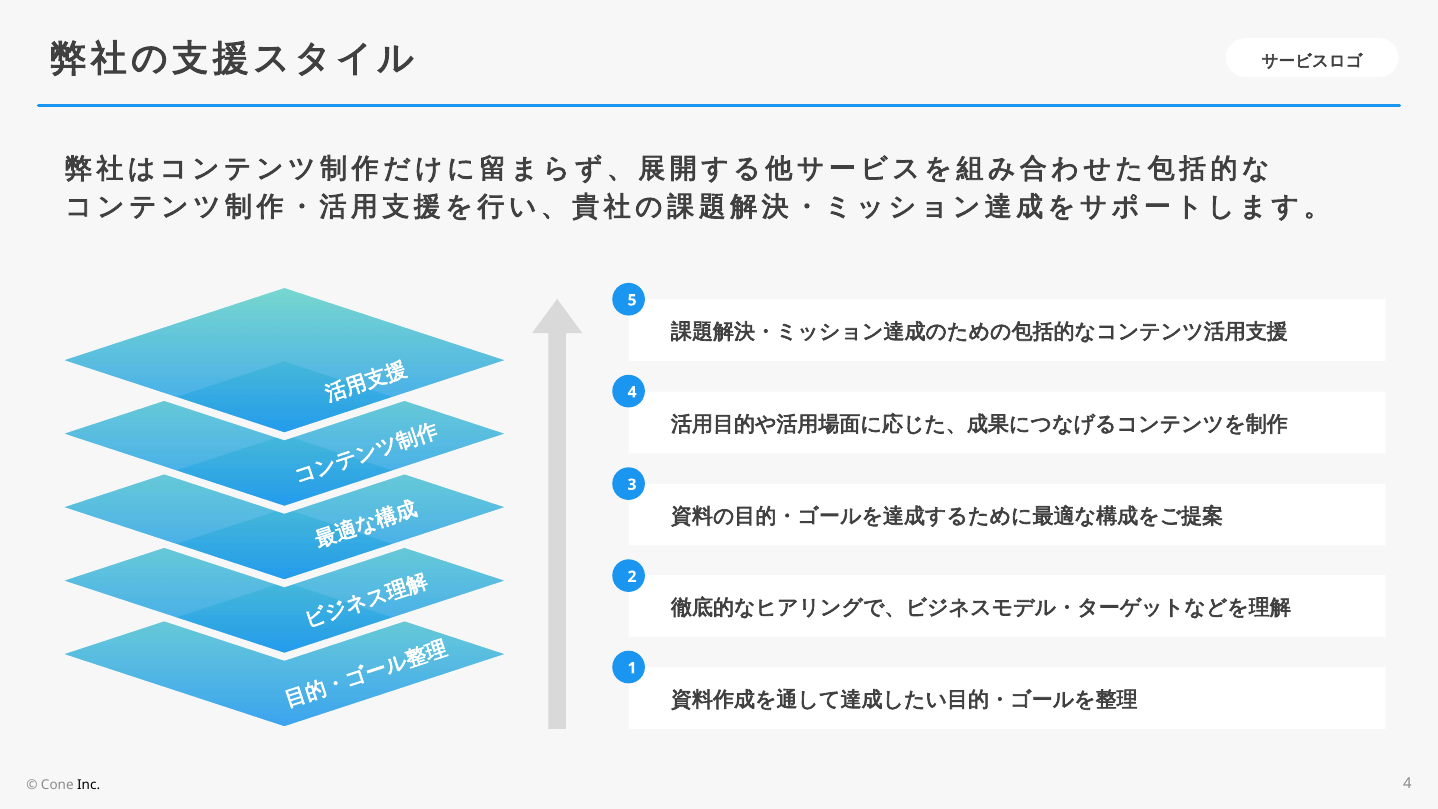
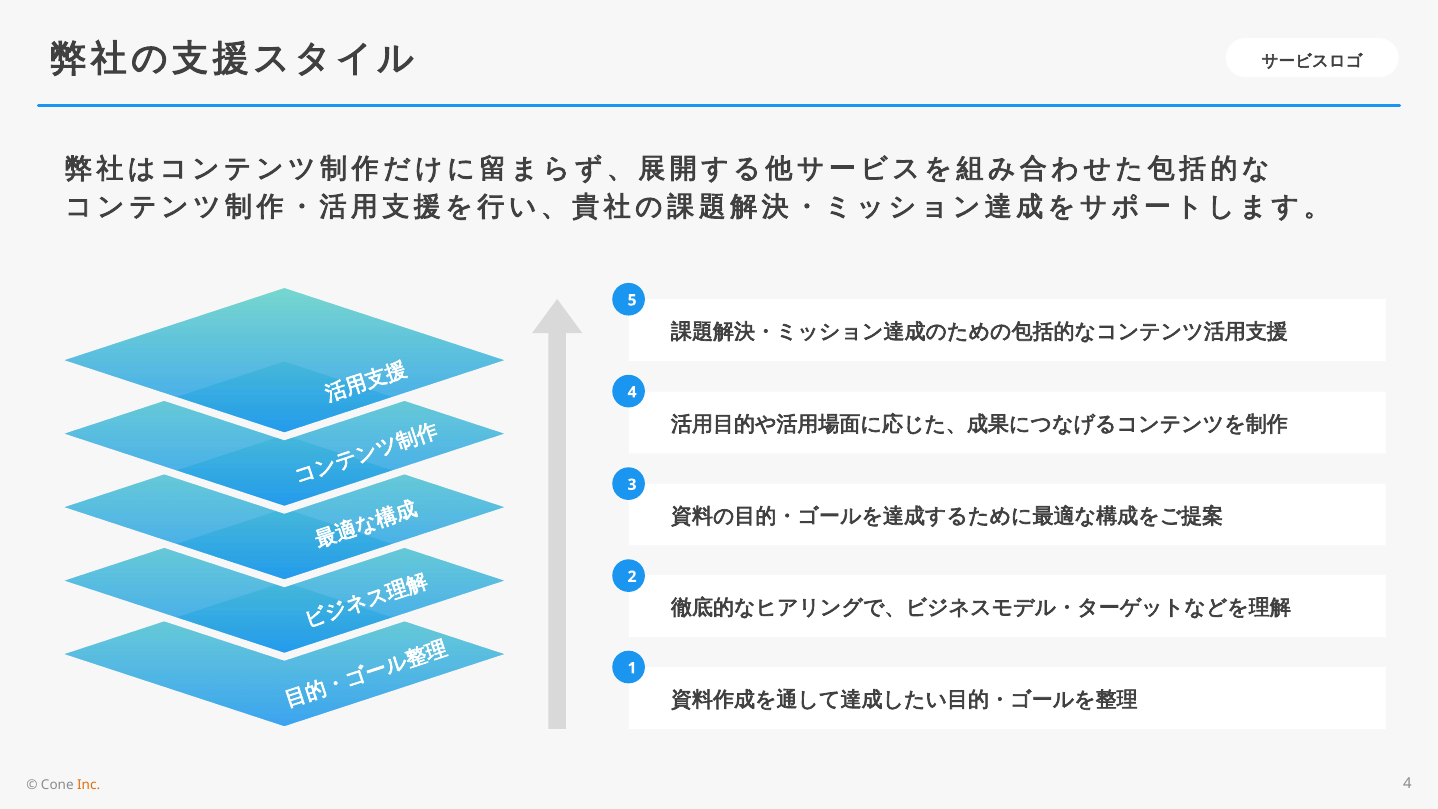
Inc colour: black -> orange (89, 784)
